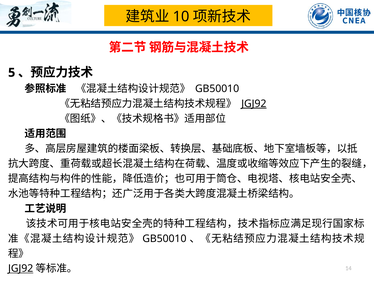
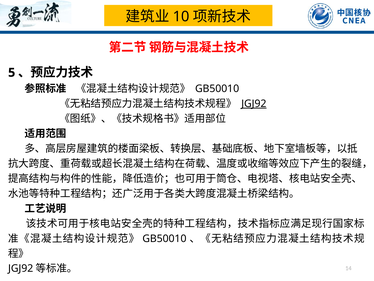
JGJ92 underline: present -> none (21, 268)
